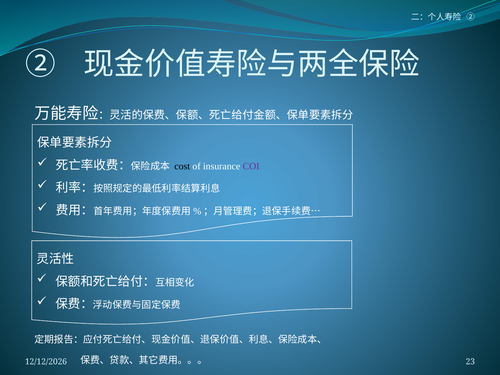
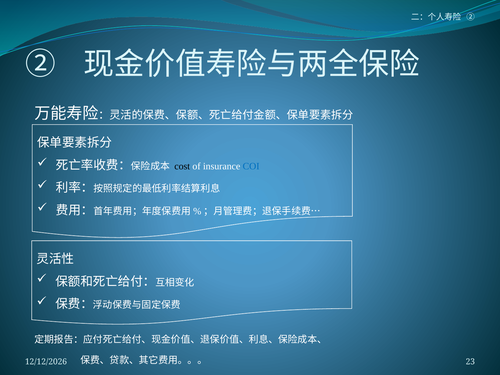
COI colour: purple -> blue (251, 166)
